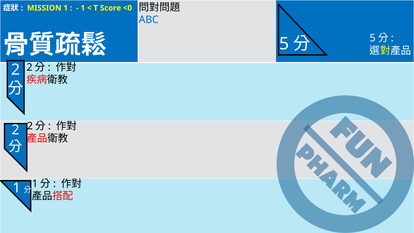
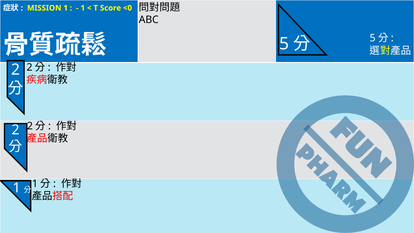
ABC colour: blue -> black (149, 20)
